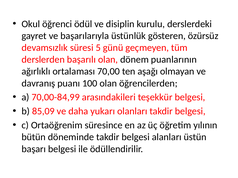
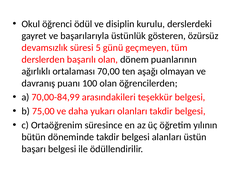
85,09: 85,09 -> 75,00 (43, 112)
